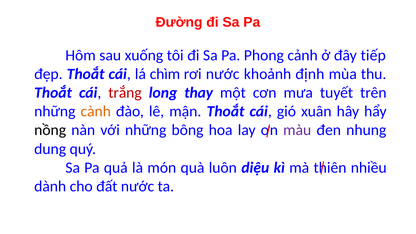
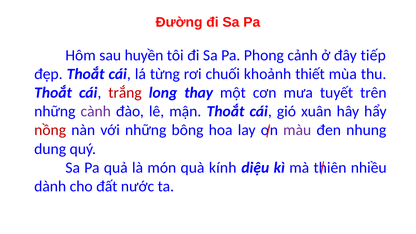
xuống: xuống -> huyền (144, 55)
chìm: chìm -> từng (165, 74)
rơi nước: nước -> chuối (223, 74)
định: định -> thiết (310, 74)
cành colour: orange -> purple (96, 111)
nồng colour: black -> red (50, 130)
luôn: luôn -> kính (223, 168)
